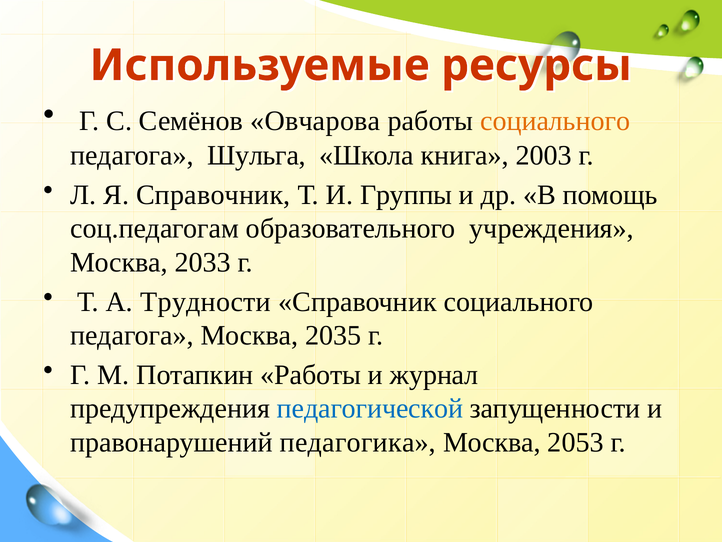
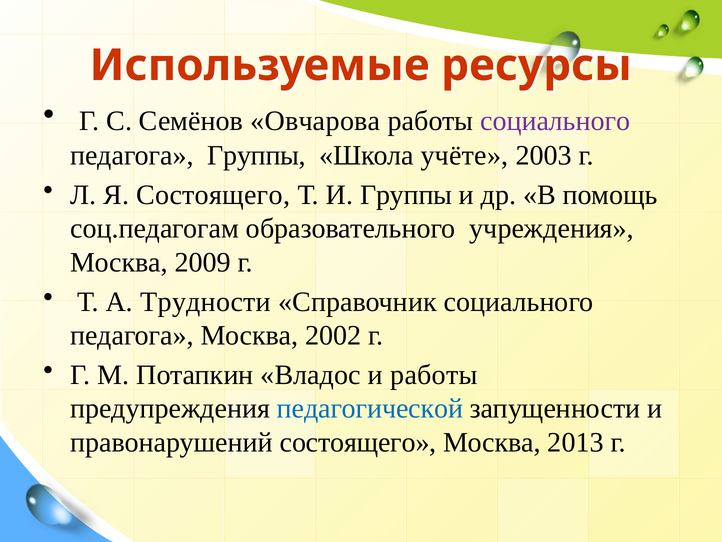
социального colour: orange -> purple (555, 121)
педагога Шульга: Шульга -> Группы (257, 155)
книга: книга -> учёте (465, 155)
Я Справочник: Справочник -> Состоящего (213, 195)
2033: 2033 -> 2009 (203, 262)
2035: 2035 -> 2002 (333, 335)
Потапкин Работы: Работы -> Владос (311, 375)
и журнал: журнал -> работы (434, 375)
правонарушений педагогика: педагогика -> состоящего (358, 442)
2053: 2053 -> 2013 (576, 442)
